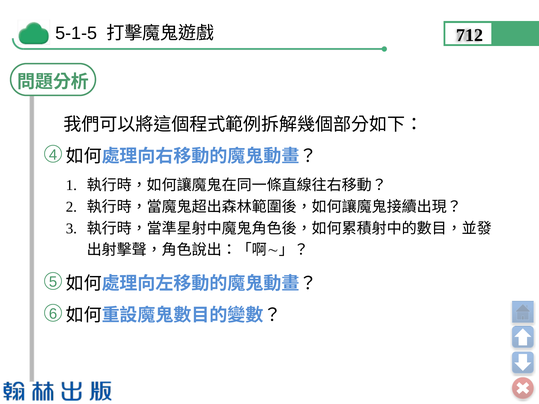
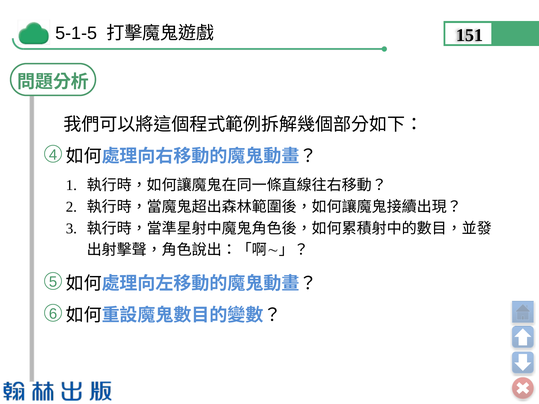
712: 712 -> 151 (470, 35)
